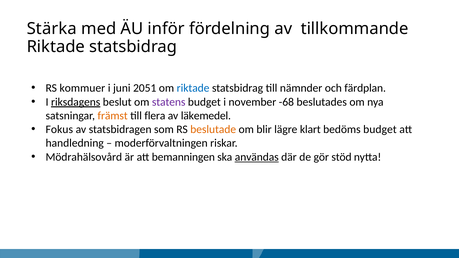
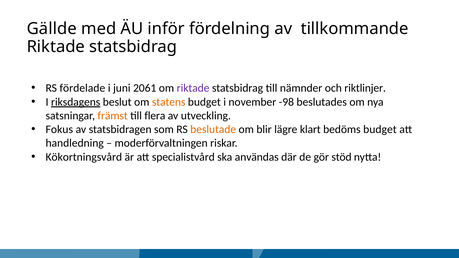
Stärka: Stärka -> Gällde (52, 29)
kommuer: kommuer -> fördelade (82, 88)
2051: 2051 -> 2061 (145, 88)
riktade colour: blue -> purple (193, 88)
färdplan: färdplan -> riktlinjer (365, 88)
statens colour: purple -> orange (169, 102)
-68: -68 -> -98 (286, 102)
läkemedel: läkemedel -> utveckling (206, 116)
Mödrahälsovård: Mödrahälsovård -> Kökortningsvård (84, 157)
bemanningen: bemanningen -> specialistvård (183, 157)
användas underline: present -> none (257, 157)
